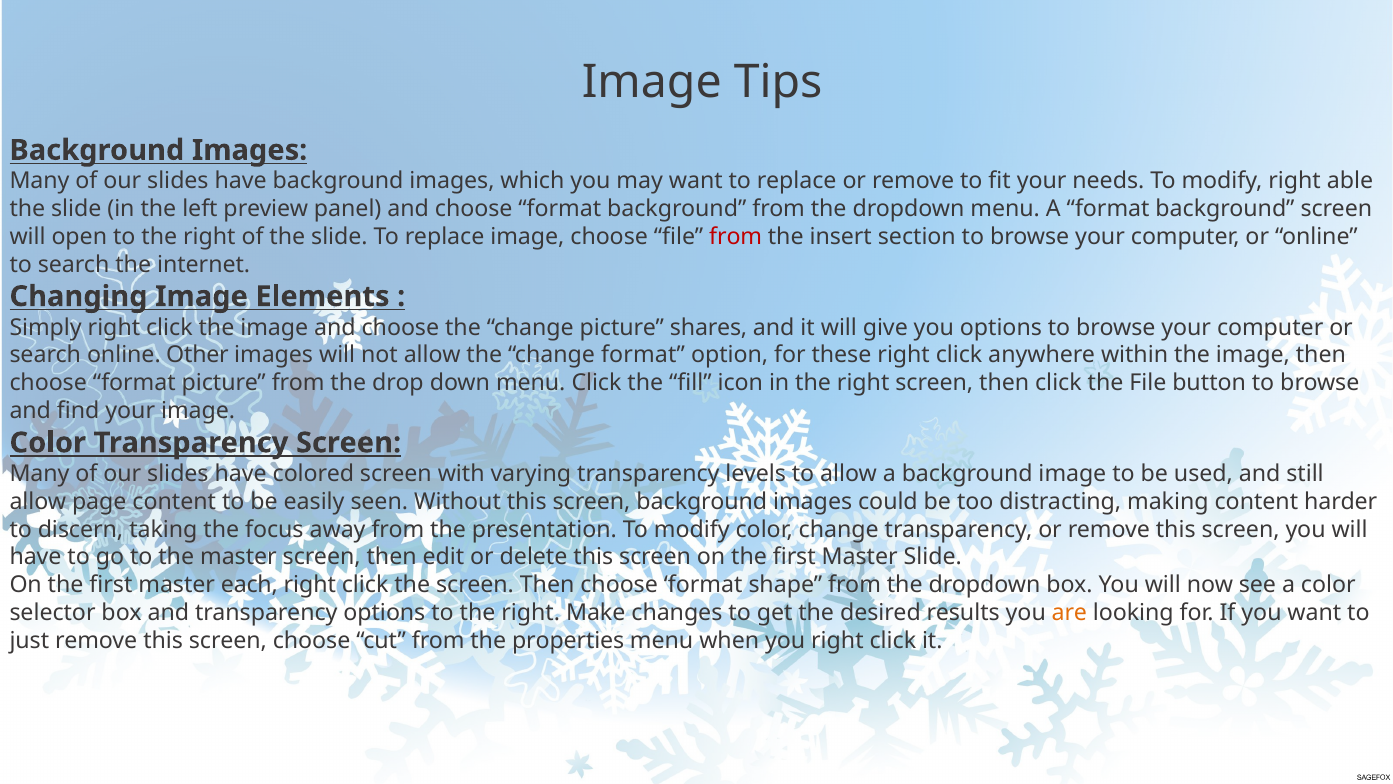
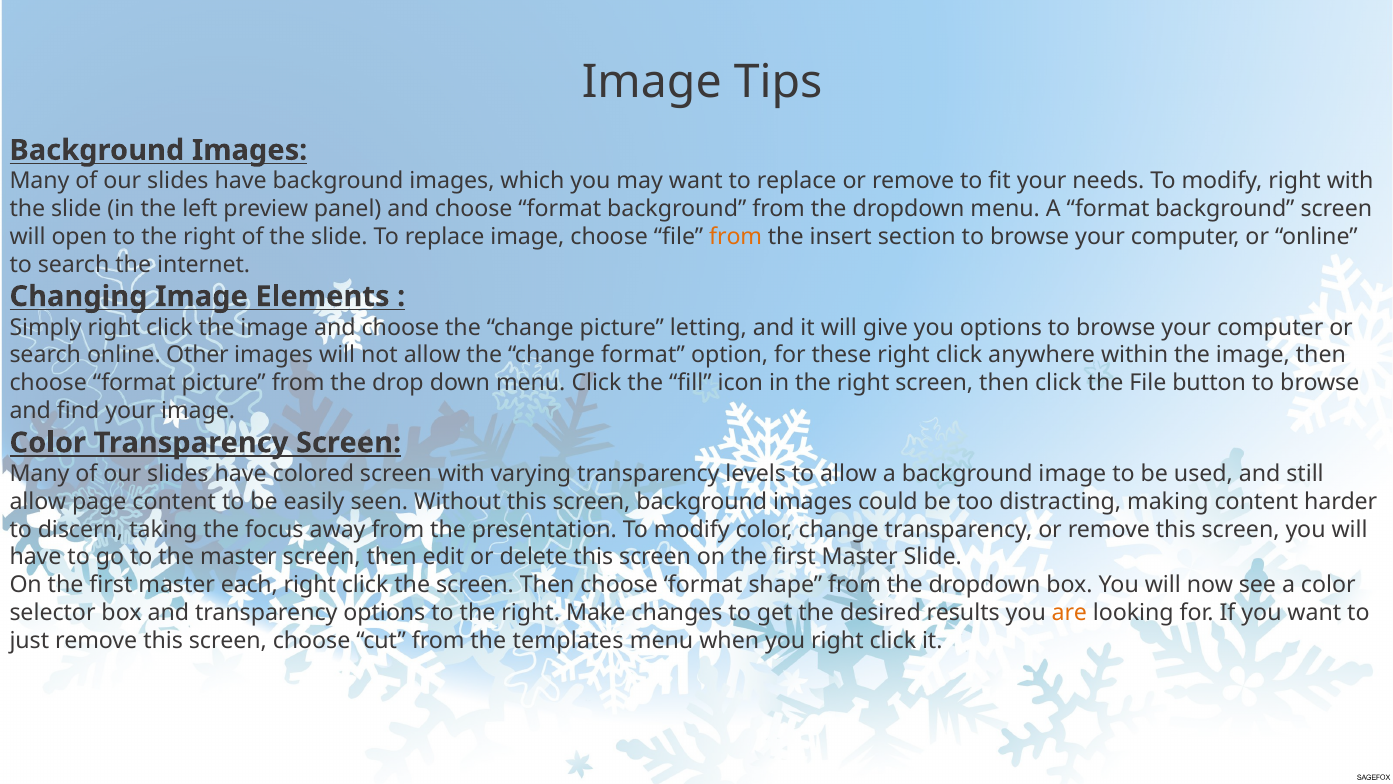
right able: able -> with (1350, 181)
from colour: red -> orange (736, 237)
shares: shares -> letting (708, 327)
properties: properties -> templates (568, 641)
